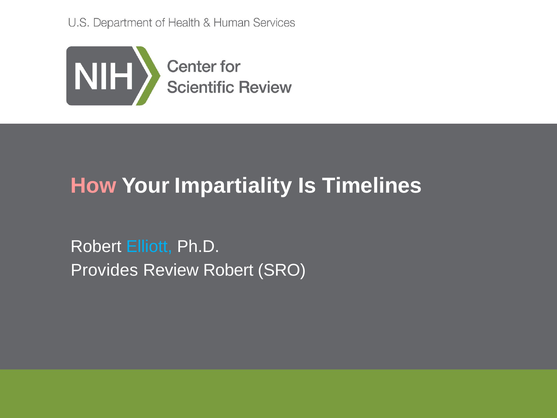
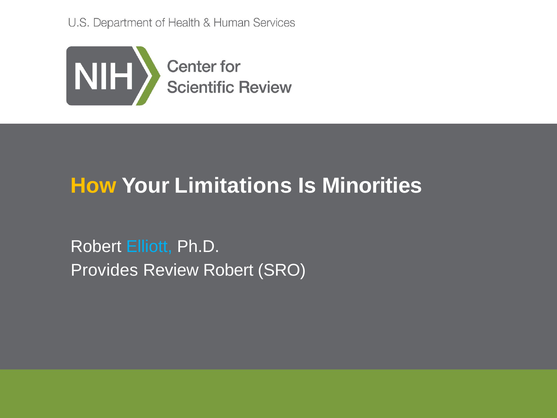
How colour: pink -> yellow (93, 186)
Impartiality: Impartiality -> Limitations (233, 186)
Timelines: Timelines -> Minorities (372, 186)
